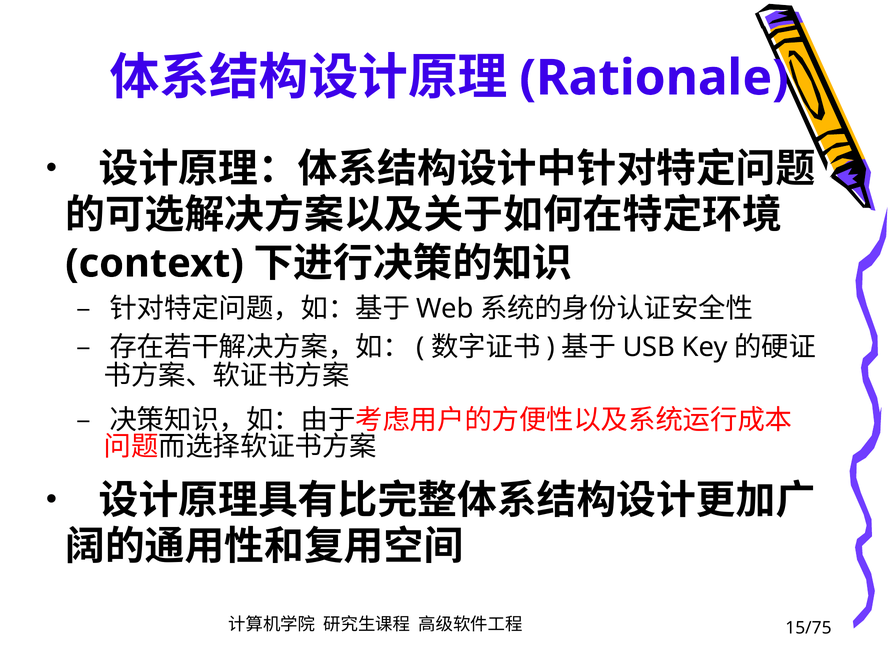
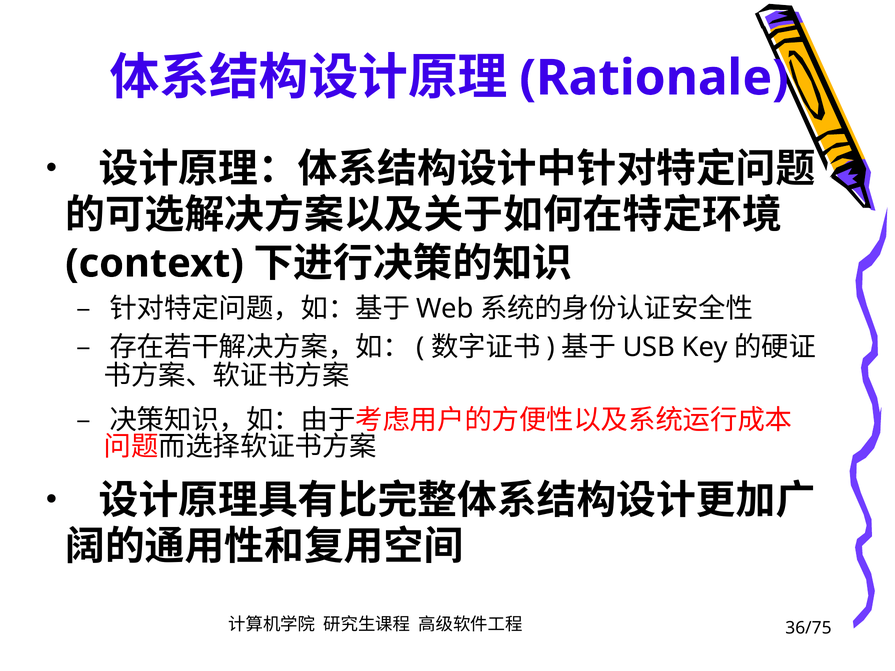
15/75: 15/75 -> 36/75 (808, 628)
